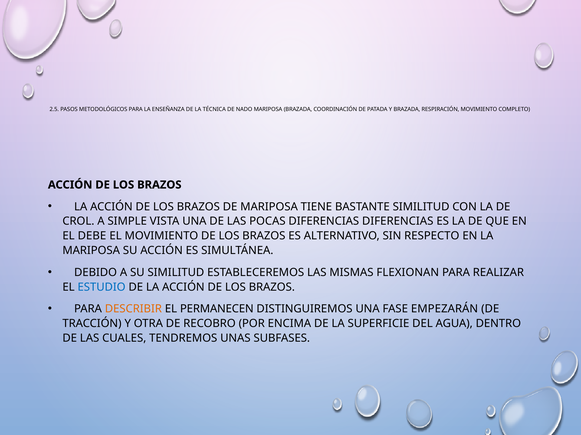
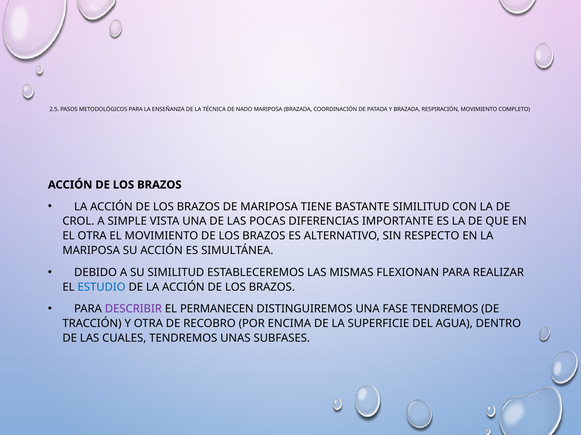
DIFERENCIAS DIFERENCIAS: DIFERENCIAS -> IMPORTANTE (398, 222)
EL DEBE: DEBE -> OTRA (92, 236)
DESCRIBIR colour: orange -> purple (133, 309)
FASE EMPEZARÁN: EMPEZARÁN -> TENDREMOS (445, 309)
